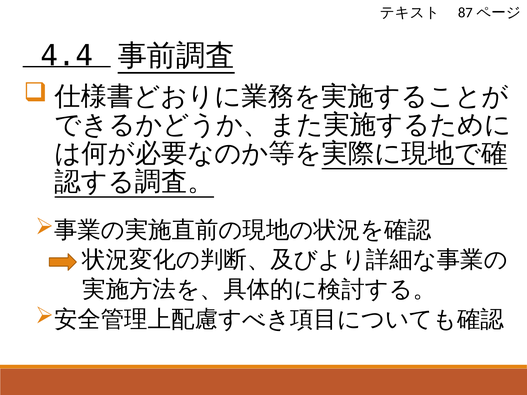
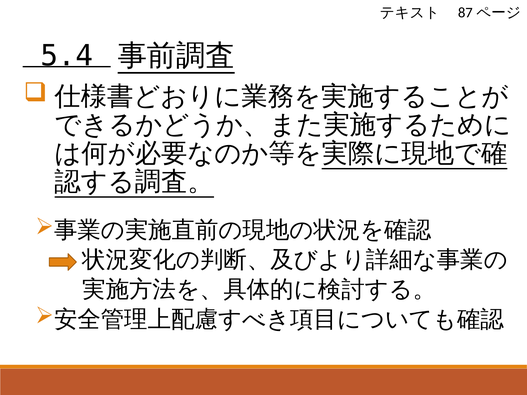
4.4: 4.4 -> 5.4 (67, 56)
